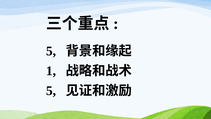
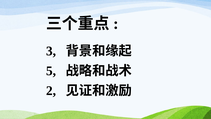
5: 5 -> 3 (51, 51)
1: 1 -> 5 (51, 71)
5: 5 -> 2 (51, 90)
